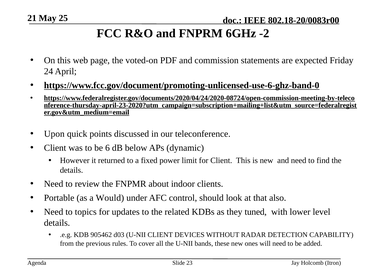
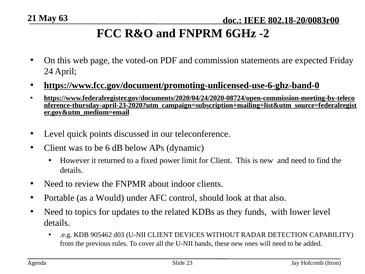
25: 25 -> 63 (63, 18)
Upon: Upon -> Level (54, 134)
tuned: tuned -> funds (256, 212)
